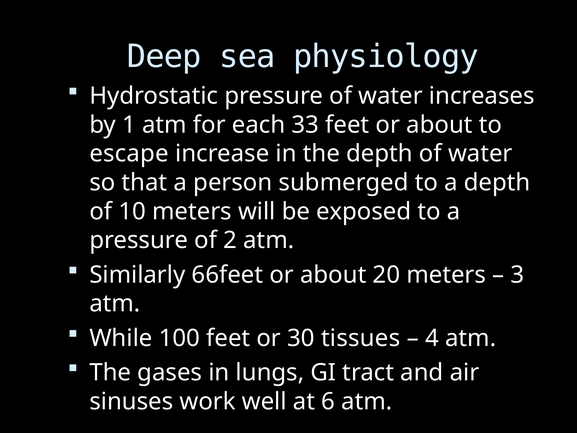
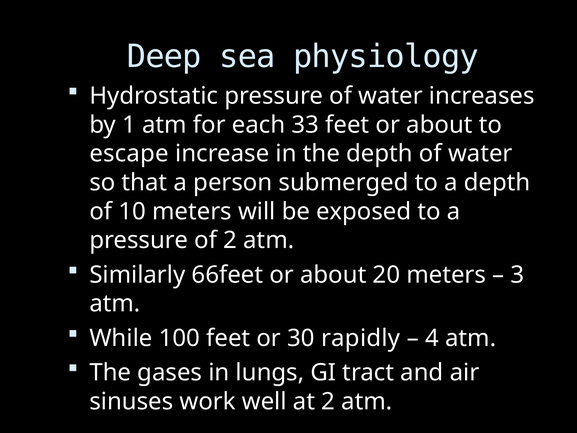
tissues: tissues -> rapidly (361, 338)
at 6: 6 -> 2 (328, 401)
